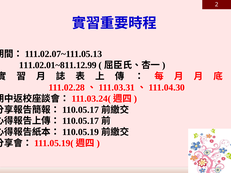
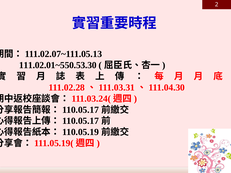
111.02.01~811.12.99: 111.02.01~811.12.99 -> 111.02.01~550.53.30 (58, 65)
